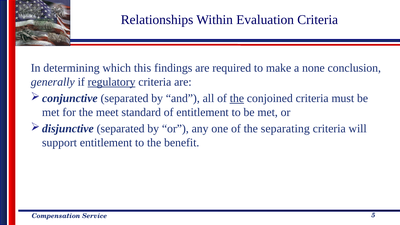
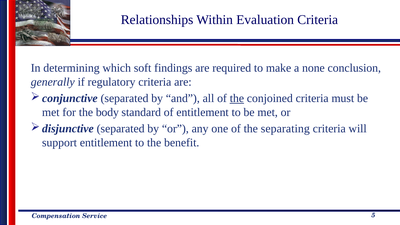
this: this -> soft (143, 68)
regulatory underline: present -> none (112, 82)
meet: meet -> body (107, 112)
